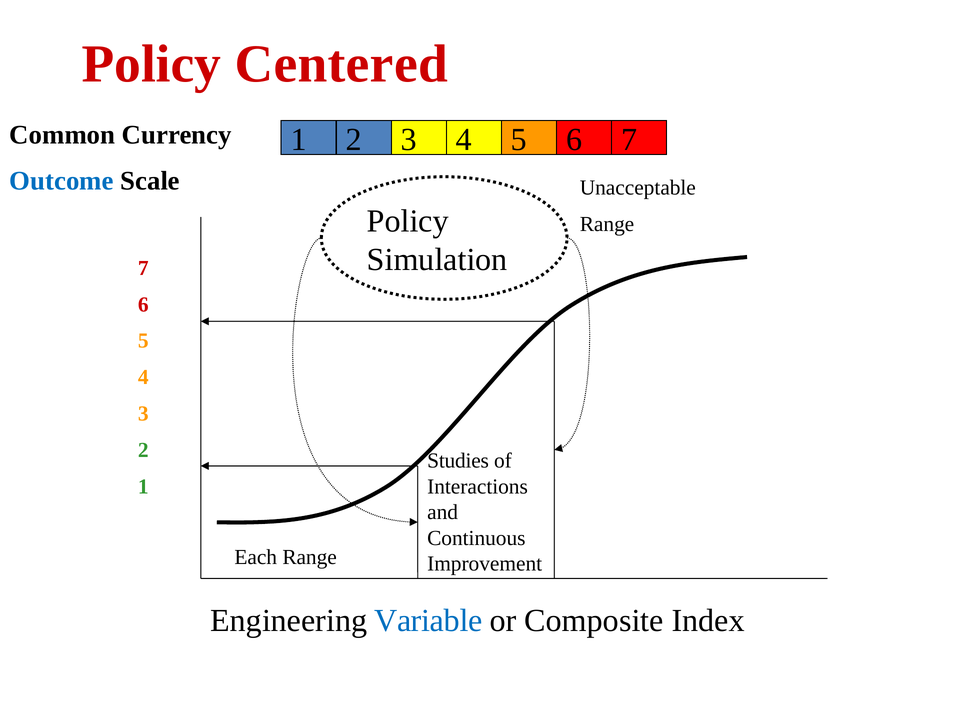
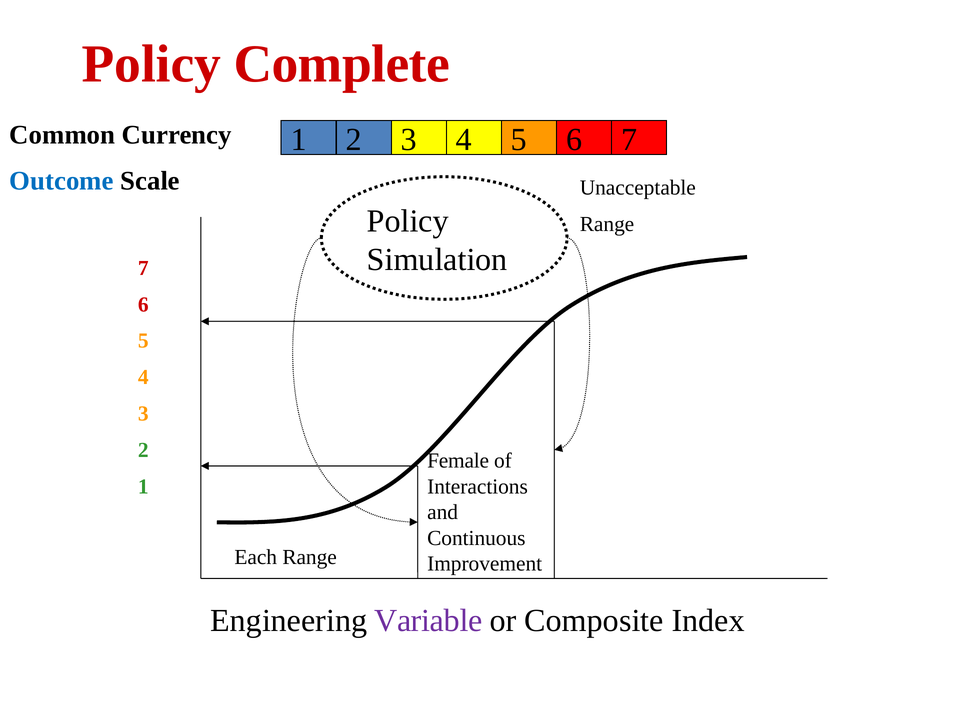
Centered: Centered -> Complete (342, 64)
Studies: Studies -> Female (458, 461)
Variable colour: blue -> purple (428, 621)
